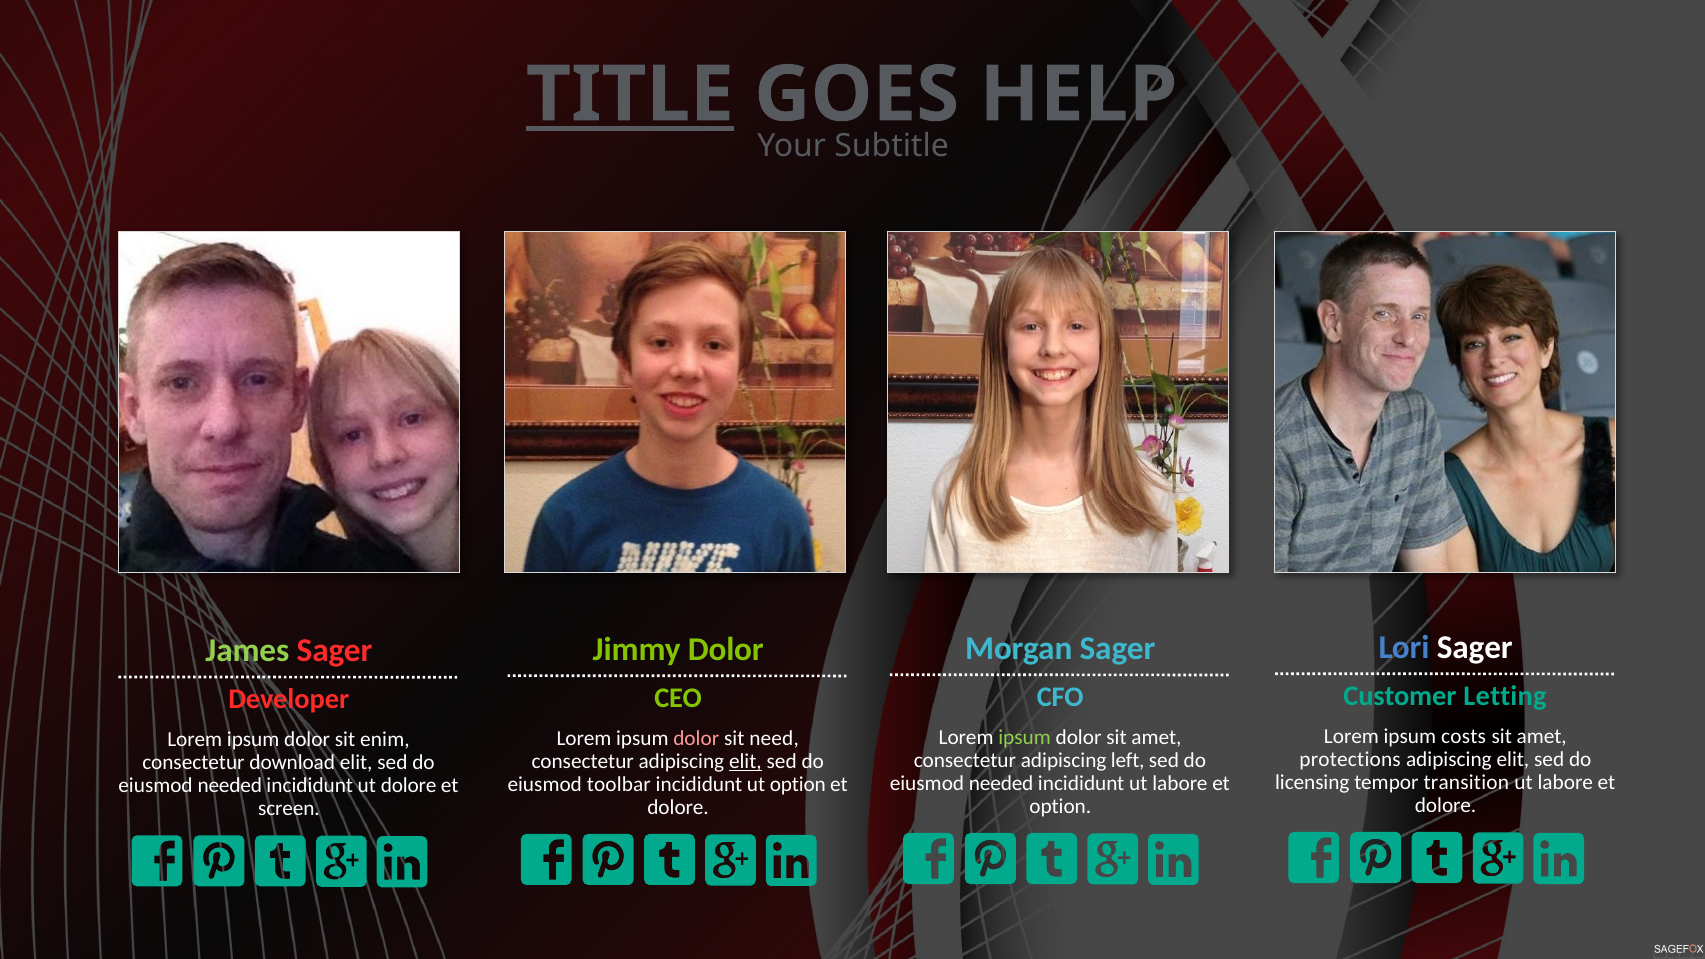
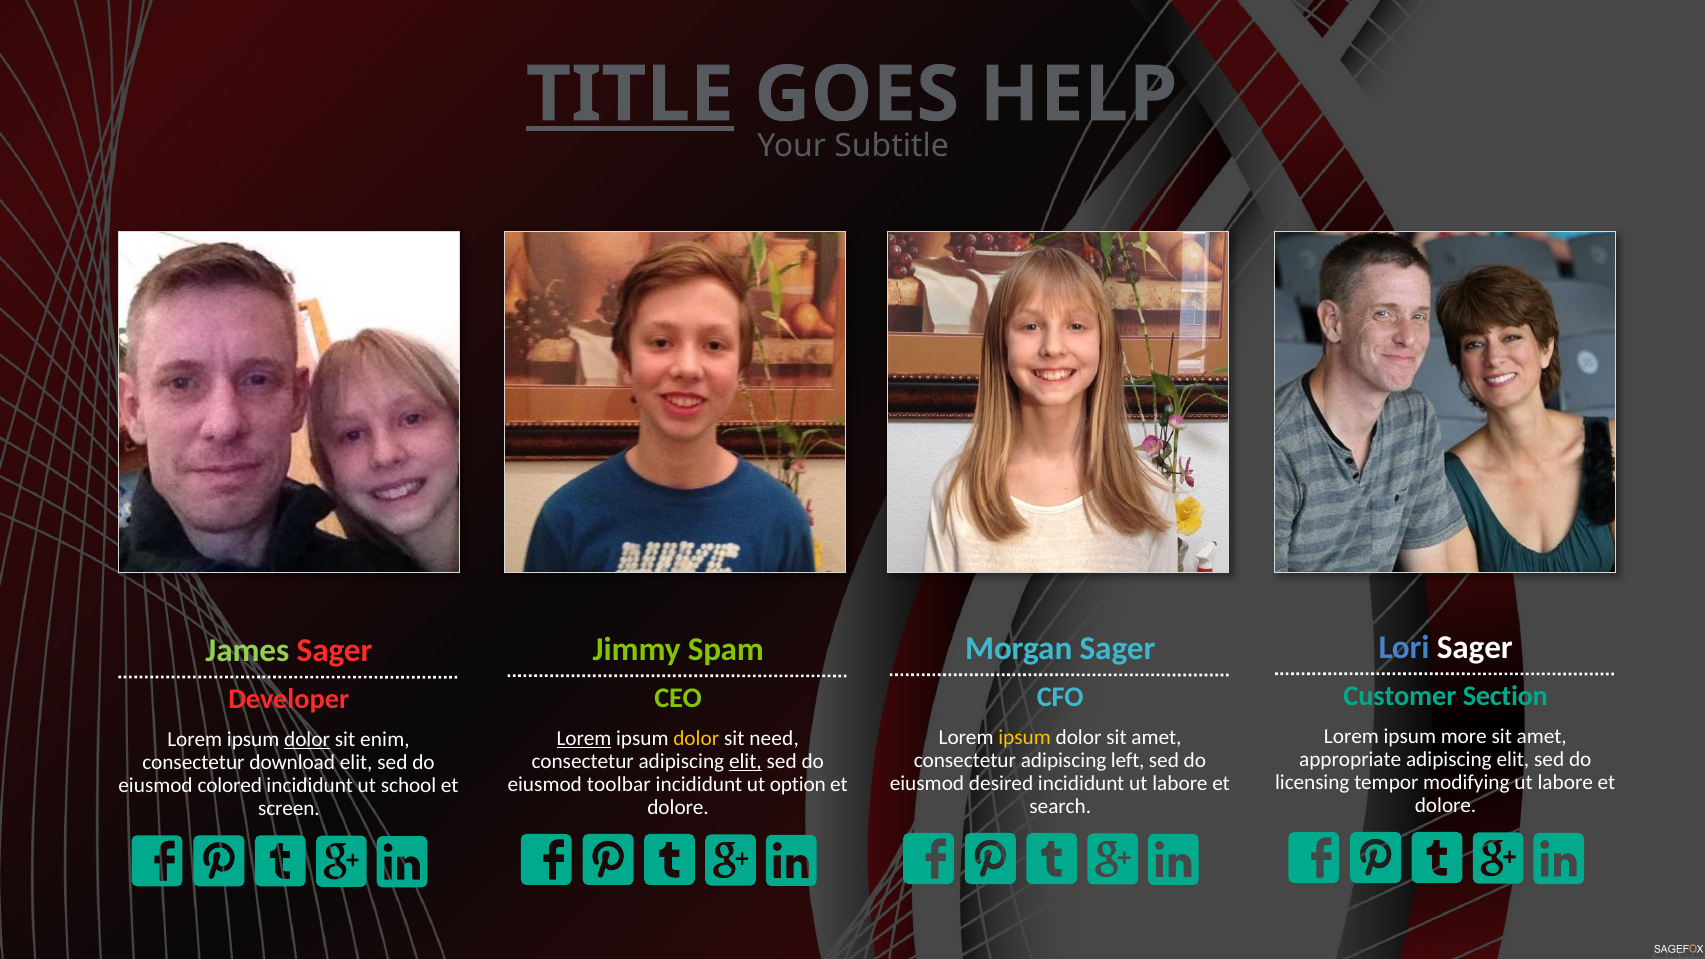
Jimmy Dolor: Dolor -> Spam (726, 649)
Letting: Letting -> Section (1505, 696)
costs: costs -> more (1464, 736)
ipsum colour: light green -> yellow (1025, 737)
Lorem underline: none -> present (584, 738)
dolor colour: pink -> yellow (696, 738)
dolor underline: none -> present (307, 740)
protections: protections -> appropriate (1350, 759)
transition: transition -> modifying (1466, 782)
needed: needed -> desired (1001, 783)
needed: needed -> colored (230, 786)
ut dolore: dolore -> school (409, 786)
option: option -> search (1060, 806)
